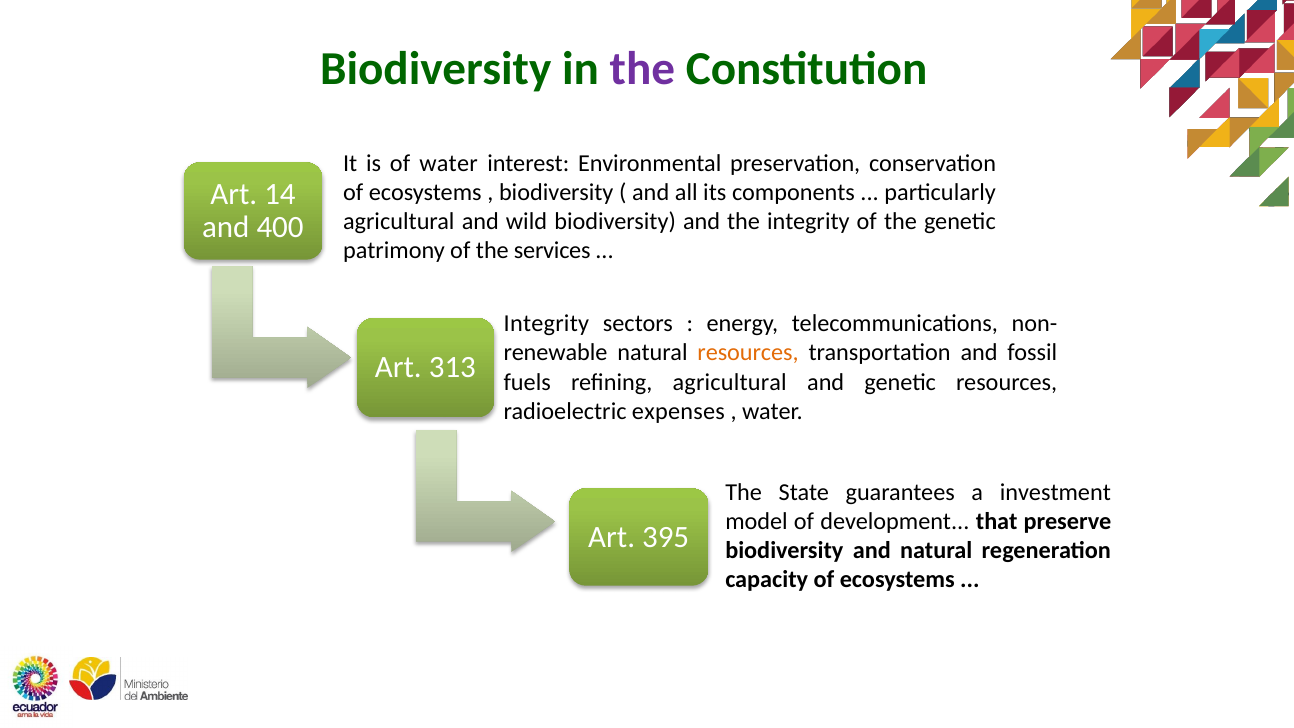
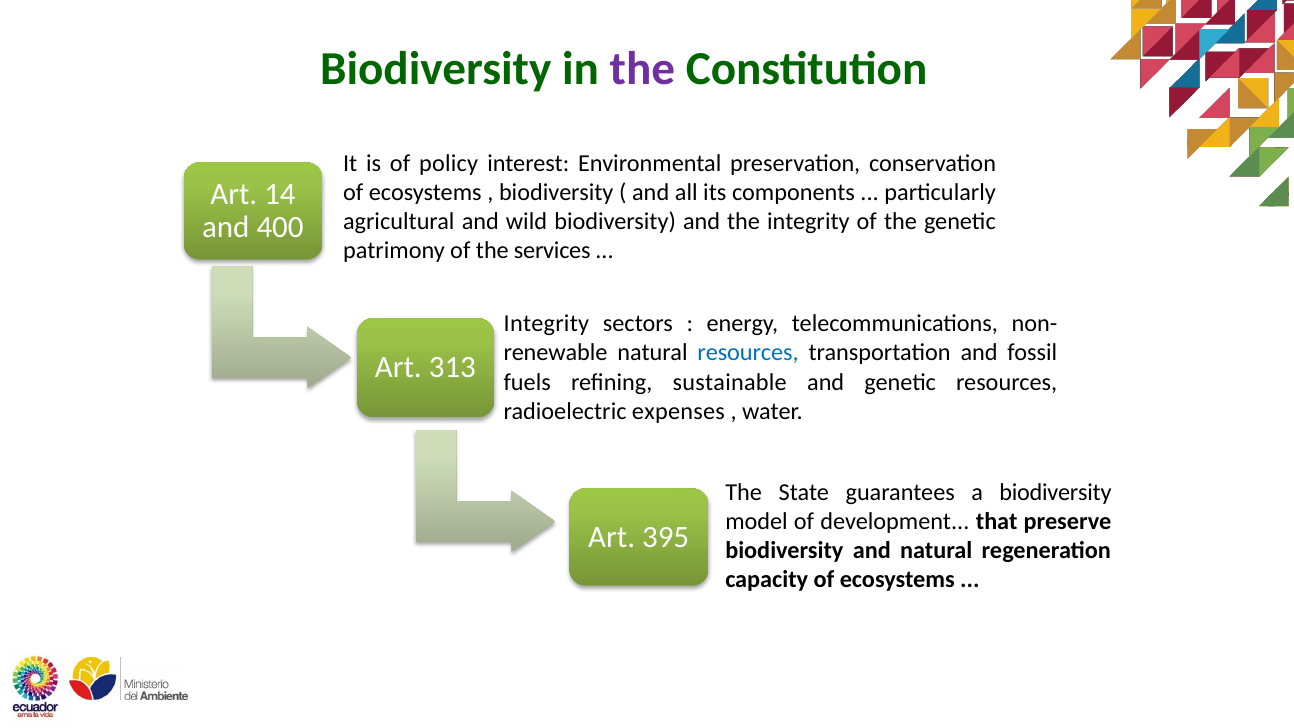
of water: water -> policy (449, 163)
resources colour: orange -> blue (748, 353)
refining agricultural: agricultural -> sustainable (730, 382)
a investment: investment -> biodiversity (1055, 492)
